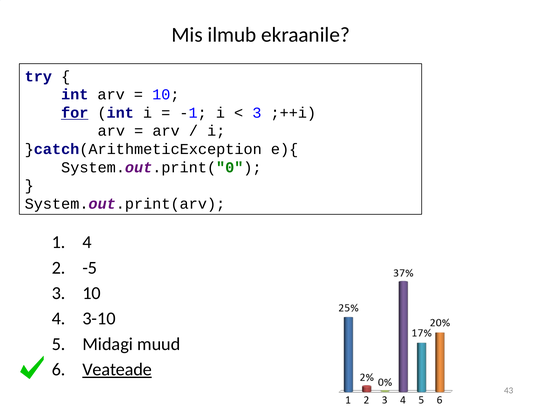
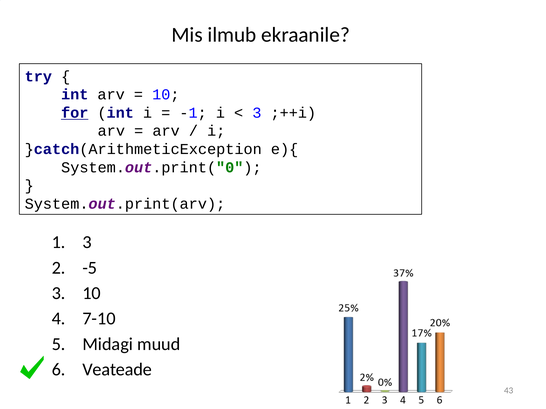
4: 4 -> 3 (87, 243)
3-10: 3-10 -> 7-10 (99, 319)
Veateade underline: present -> none (117, 370)
